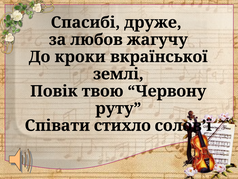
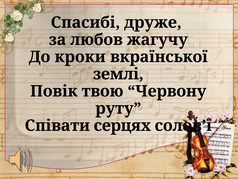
стихло: стихло -> серцях (122, 125)
